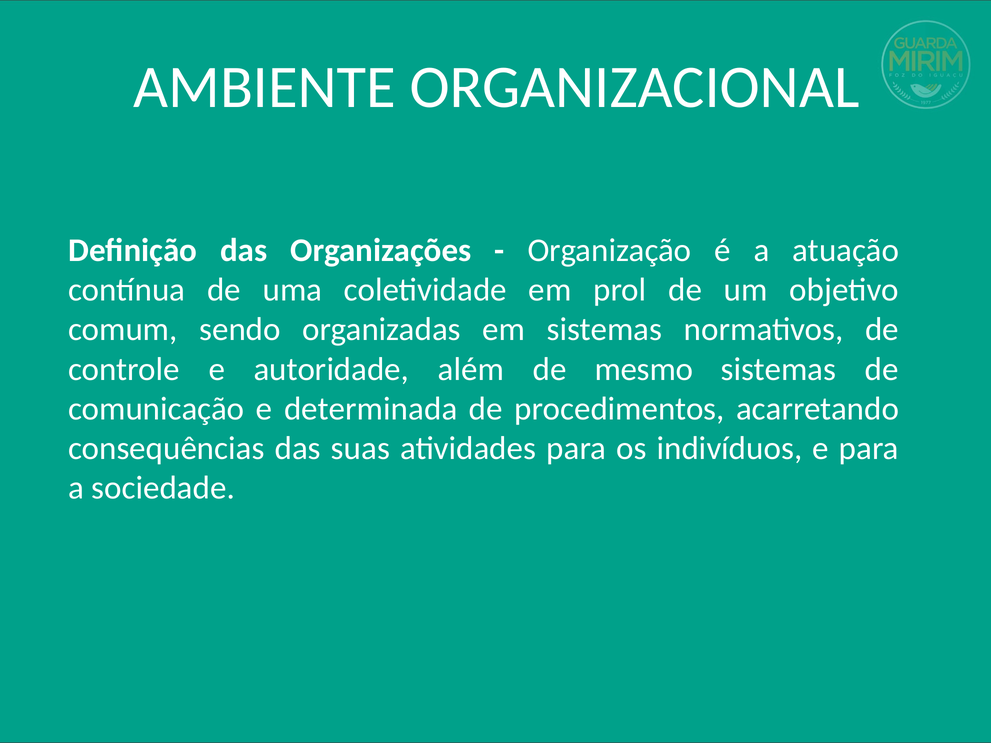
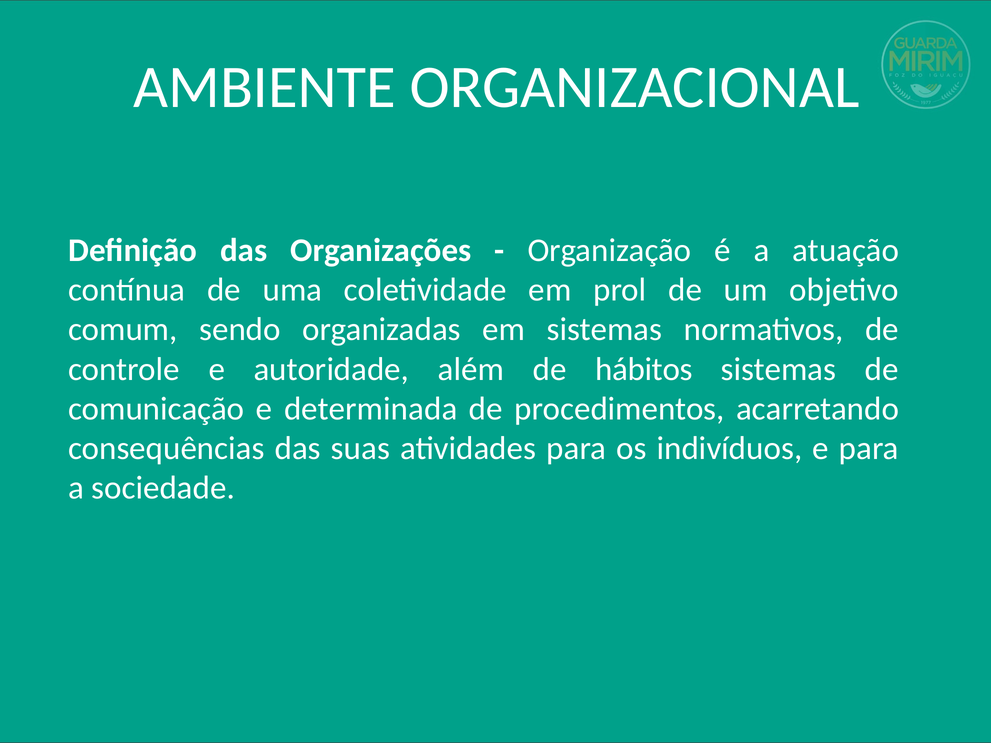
mesmo: mesmo -> hábitos (644, 369)
